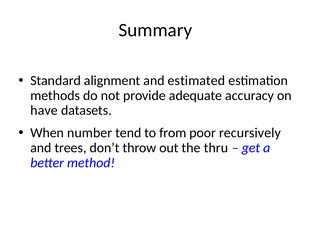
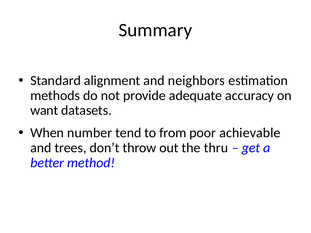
estimated: estimated -> neighbors (196, 81)
have: have -> want (44, 111)
recursively: recursively -> achievable (250, 133)
